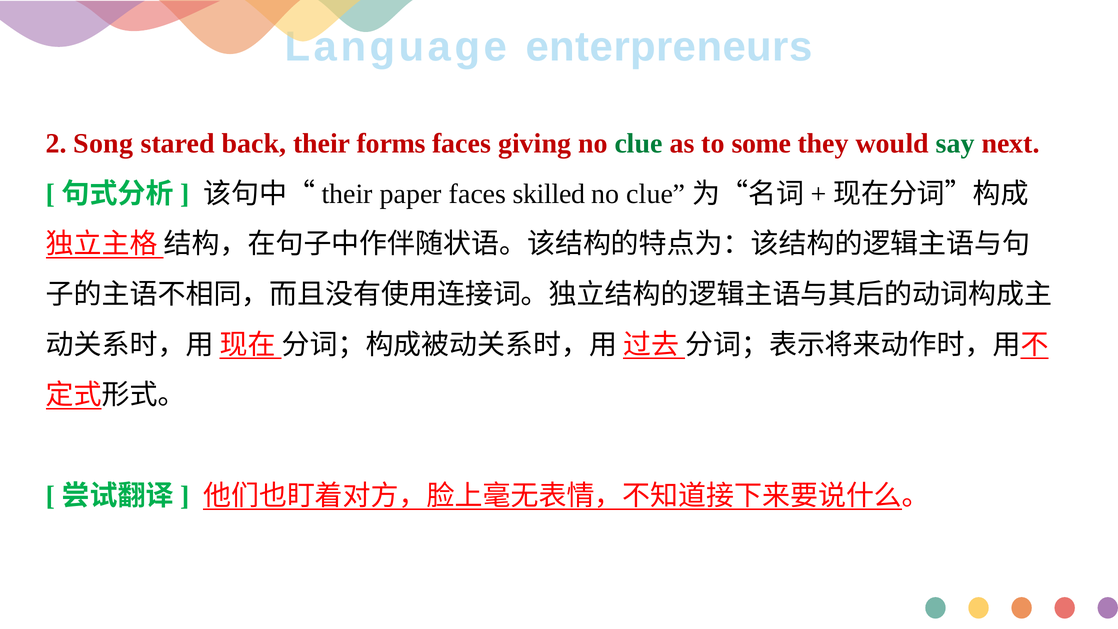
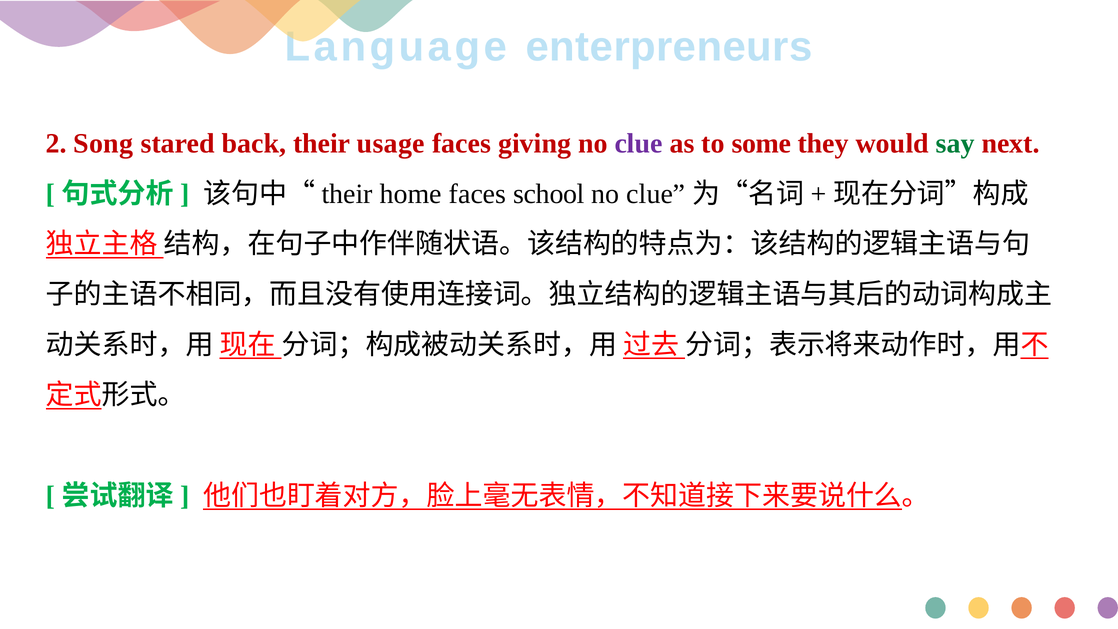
forms: forms -> usage (391, 144)
clue colour: green -> purple (639, 144)
paper: paper -> home (411, 194)
skilled: skilled -> school (549, 194)
